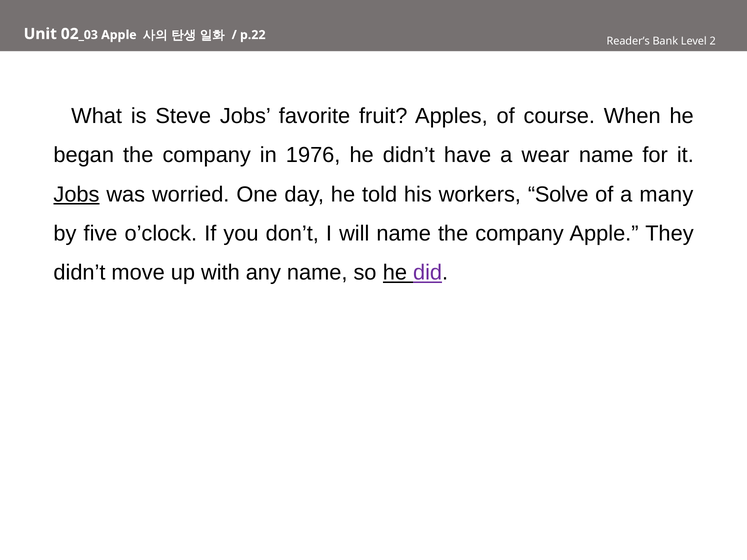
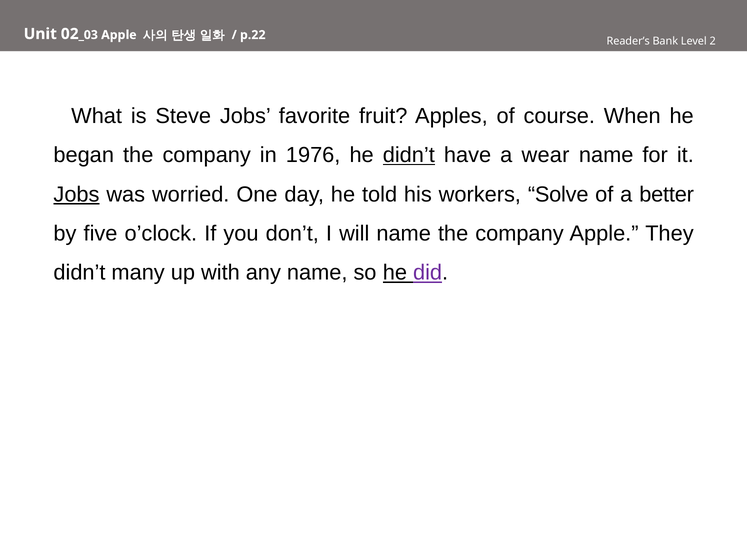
didn’t underline: none -> present (409, 155)
many: many -> better (667, 194)
move: move -> many (138, 273)
